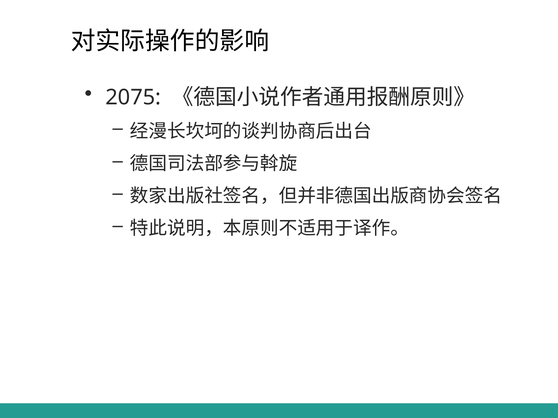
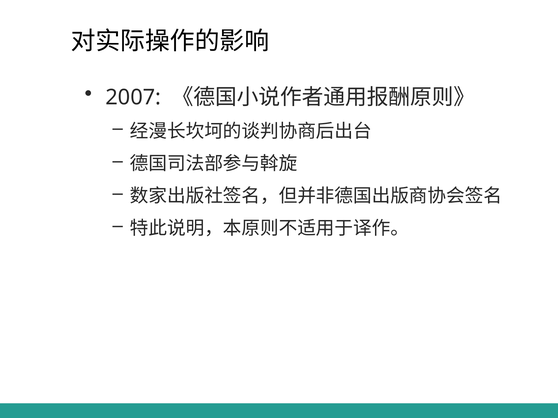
2075: 2075 -> 2007 (133, 97)
